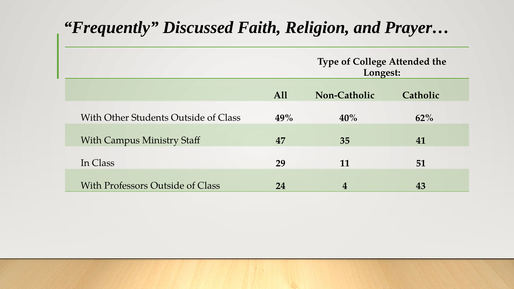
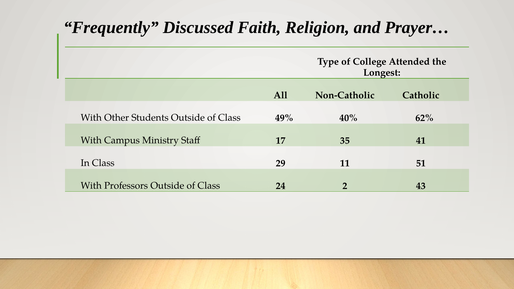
47: 47 -> 17 (281, 141)
4: 4 -> 2 (345, 186)
